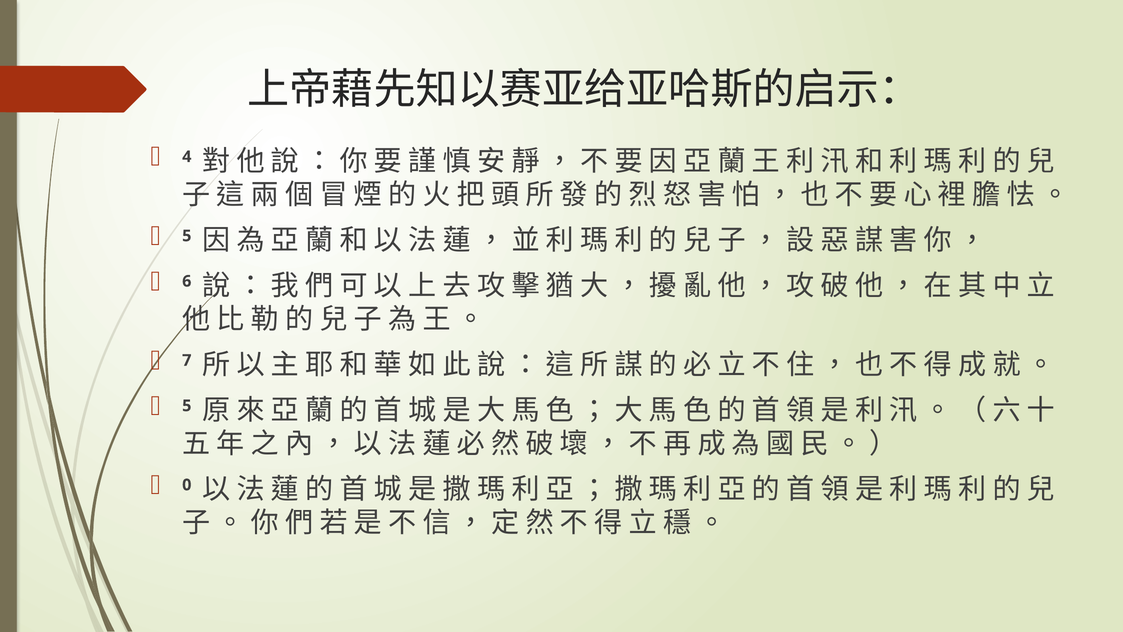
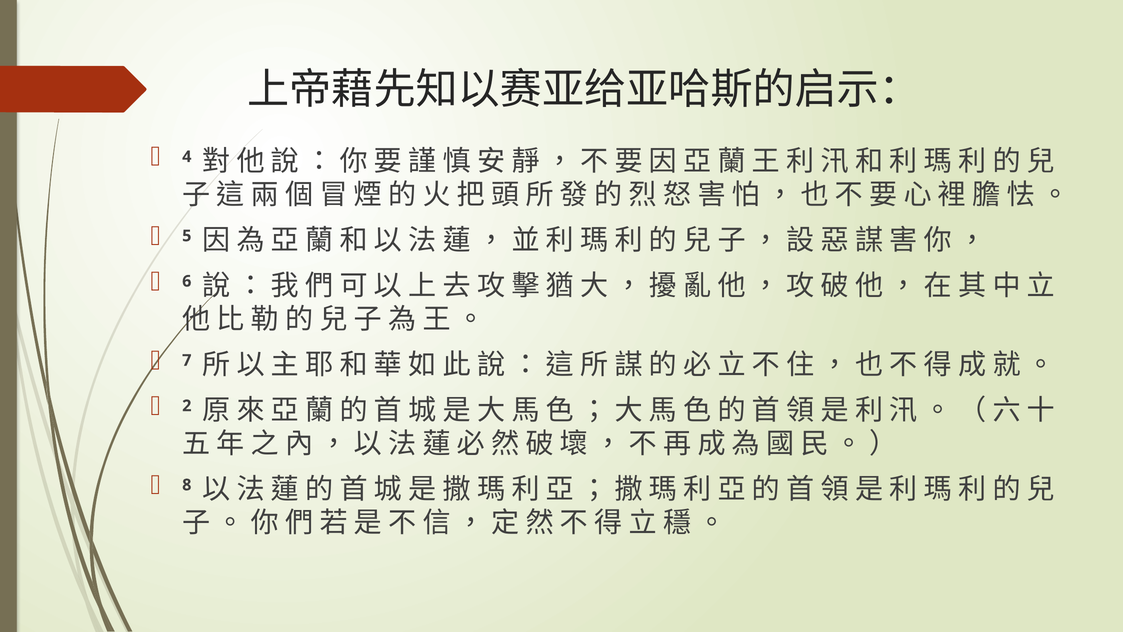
5: 5 -> 2 (187, 406)
0: 0 -> 8 (187, 485)
